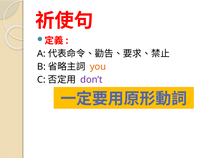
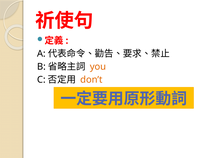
don’t colour: purple -> orange (91, 80)
